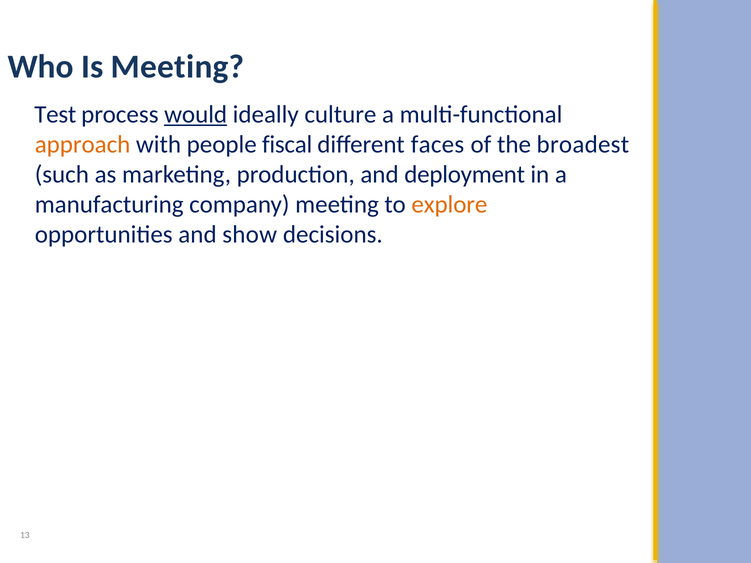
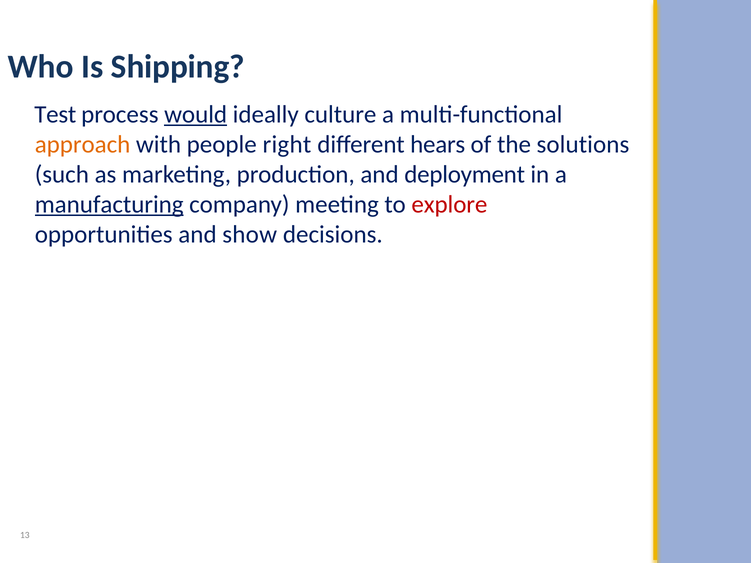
Is Meeting: Meeting -> Shipping (178, 67)
fiscal: fiscal -> right (287, 144)
faces: faces -> hears (438, 144)
broadest: broadest -> solutions (583, 144)
manufacturing underline: none -> present (109, 205)
explore colour: orange -> red (449, 205)
